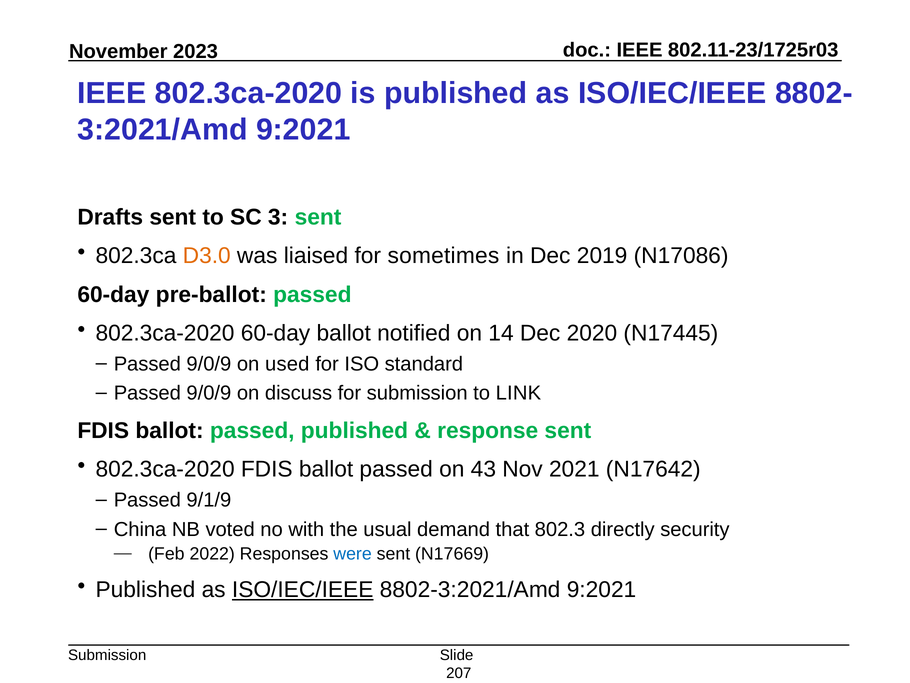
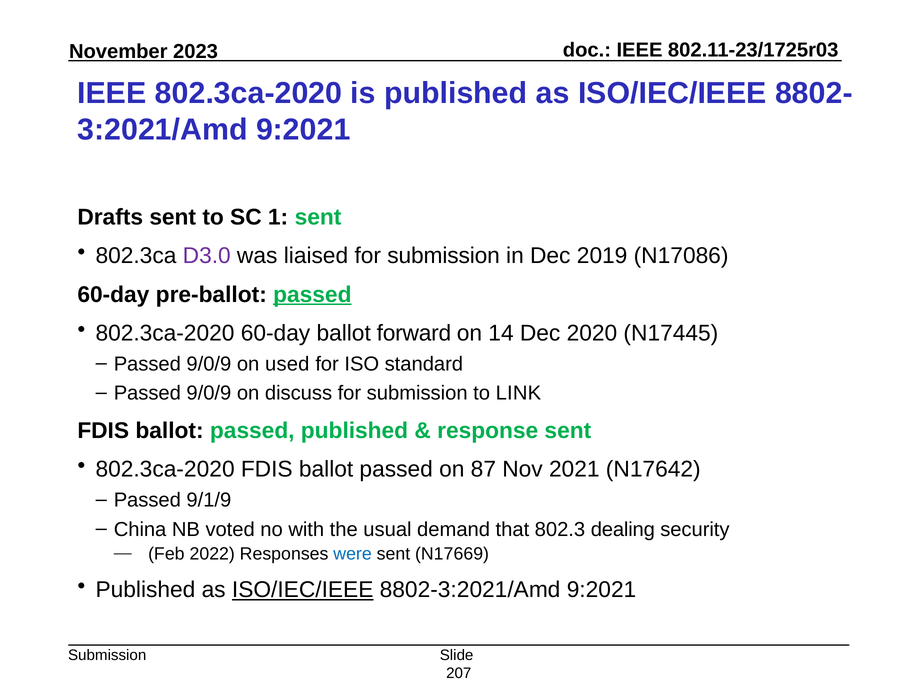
3: 3 -> 1 (278, 217)
D3.0 colour: orange -> purple (207, 256)
liaised for sometimes: sometimes -> submission (444, 256)
passed underline: none -> present (312, 294)
notified: notified -> forward (414, 333)
43: 43 -> 87 (483, 469)
directly: directly -> dealing (623, 529)
